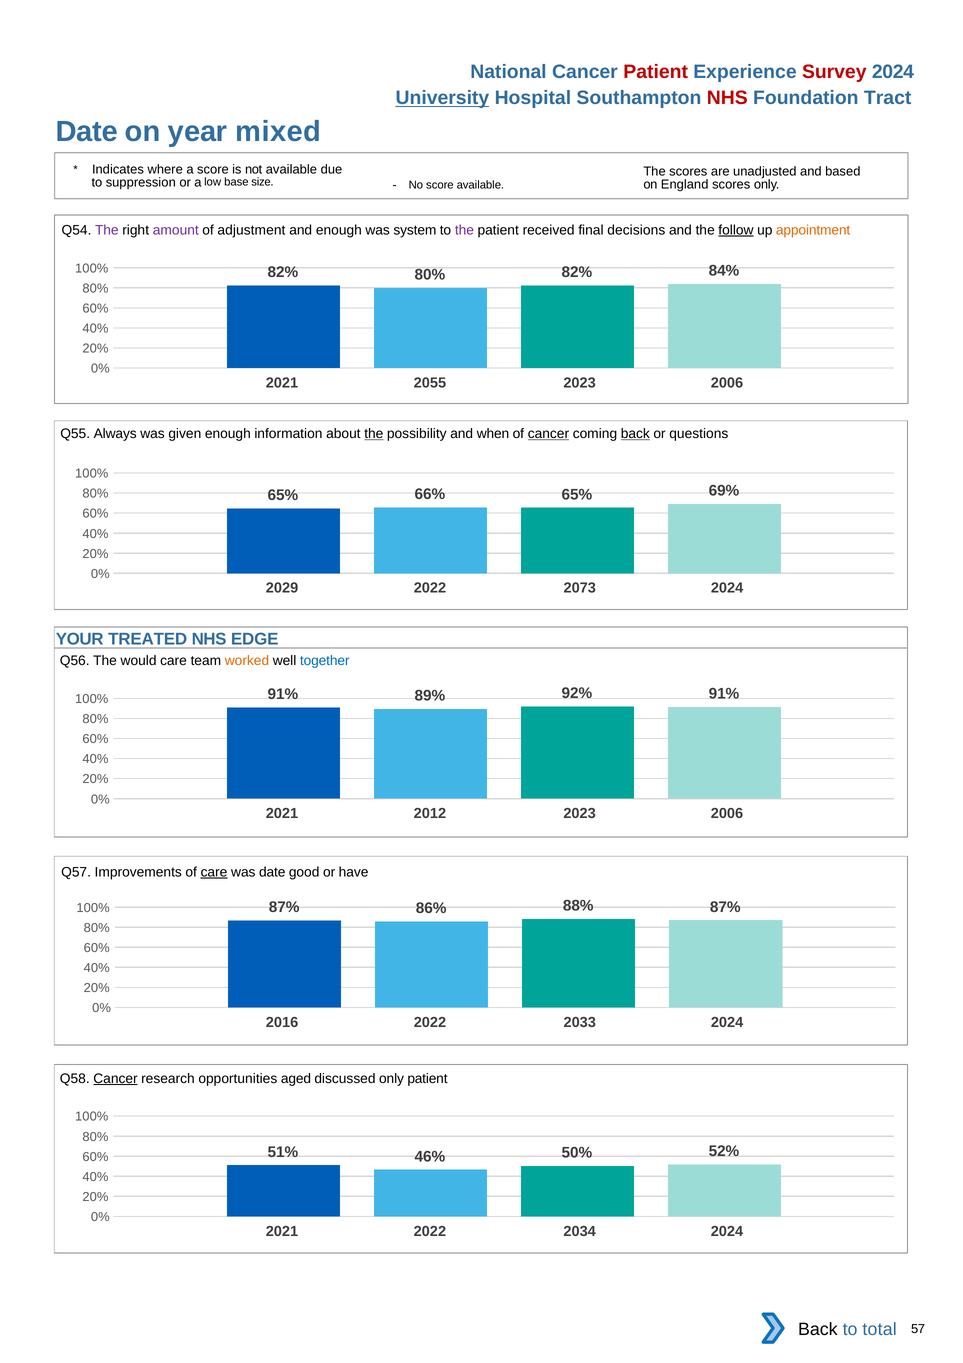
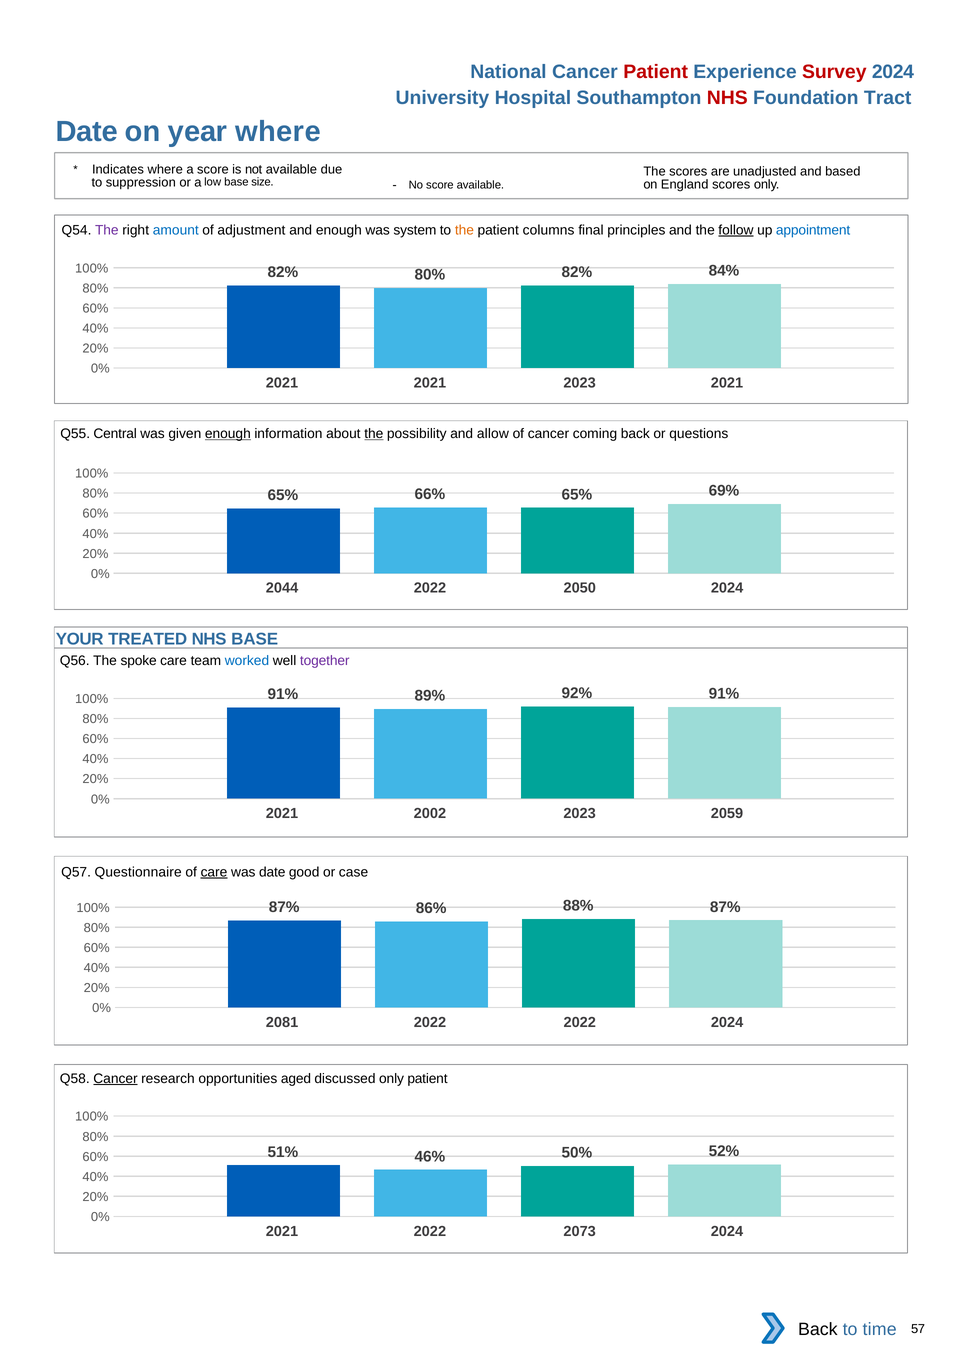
University underline: present -> none (442, 98)
year mixed: mixed -> where (278, 132)
amount colour: purple -> blue (176, 230)
the colour: purple -> orange (464, 230)
received: received -> columns (549, 230)
decisions: decisions -> principles (636, 230)
appointment colour: orange -> blue (813, 230)
2021 2055: 2055 -> 2021 (430, 383)
2006: 2006 -> 2021 (727, 383)
Always: Always -> Central (115, 434)
enough underline: none -> present (228, 434)
when: when -> allow (493, 434)
cancer underline: present -> none (548, 434)
back underline: present -> none (635, 434)
2029: 2029 -> 2044 (282, 588)
2073: 2073 -> 2050 (580, 588)
NHS EDGE: EDGE -> BASE (255, 639)
would: would -> spoke (139, 660)
worked colour: orange -> blue (247, 660)
together colour: blue -> purple (325, 660)
2012: 2012 -> 2002 (430, 813)
2006: 2006 -> 2059 (727, 813)
Improvements: Improvements -> Questionnaire (138, 872)
have: have -> case (354, 872)
2016: 2016 -> 2081 (282, 1022)
2022 2033: 2033 -> 2022 (580, 1022)
2034: 2034 -> 2073 (580, 1231)
total: total -> time (880, 1329)
